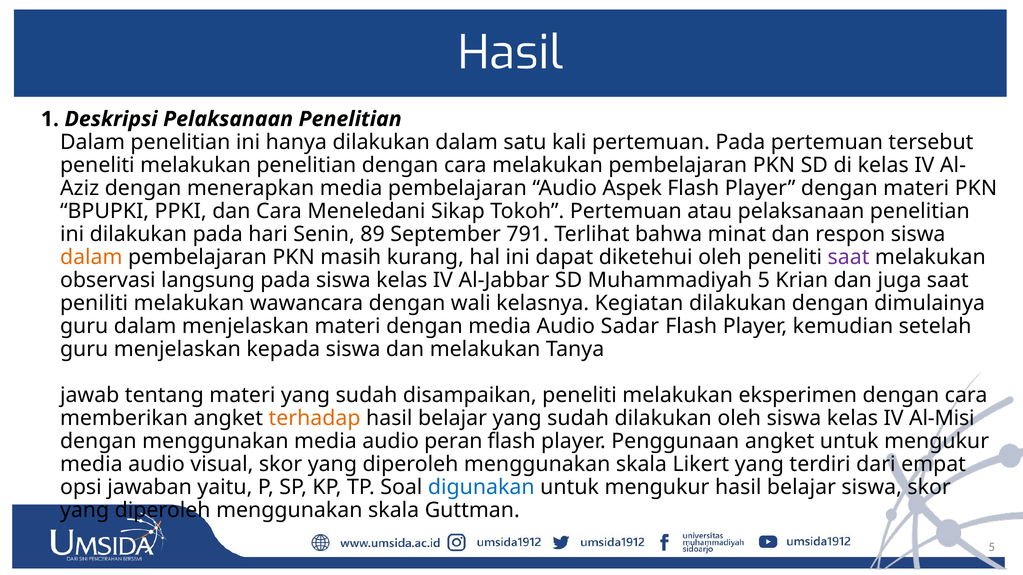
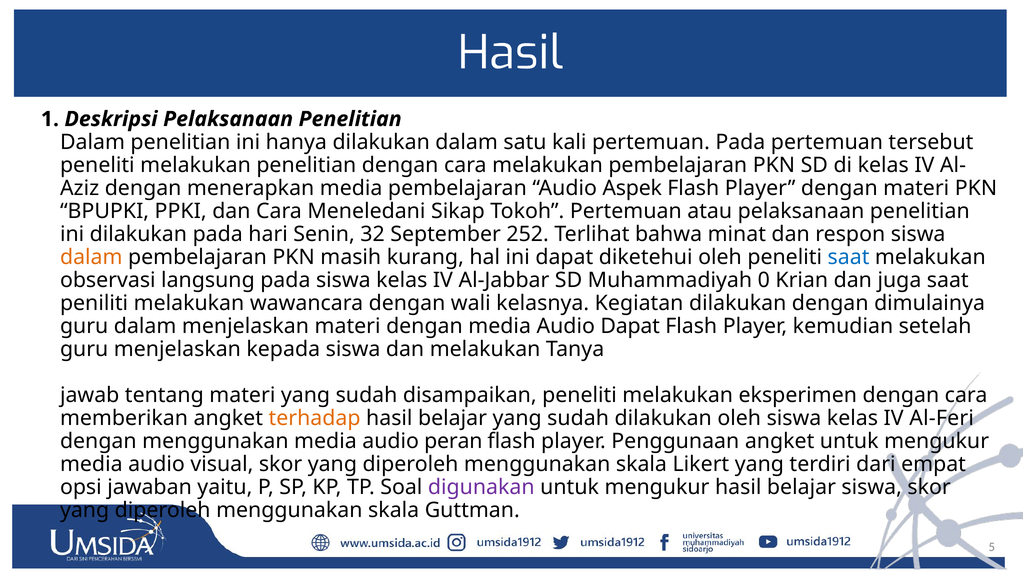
89: 89 -> 32 (373, 234)
791: 791 -> 252 (528, 234)
saat colour: purple -> blue (849, 257)
Muhammadiyah 5: 5 -> 0 (764, 280)
Audio Sadar: Sadar -> Dapat (630, 326)
Al-Misi: Al-Misi -> Al-Feri (942, 418)
digunakan colour: blue -> purple (481, 487)
